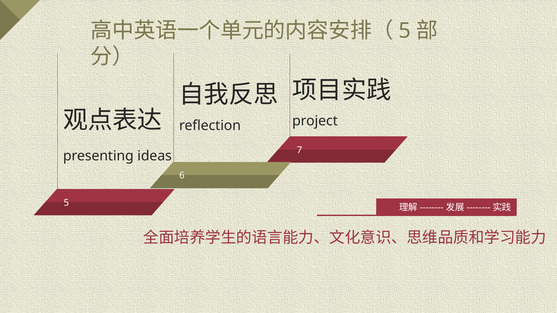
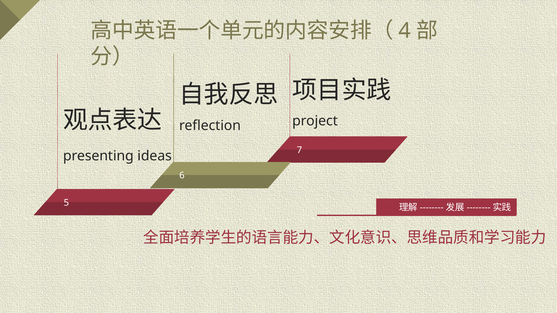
5: 5 -> 4 (405, 31)
